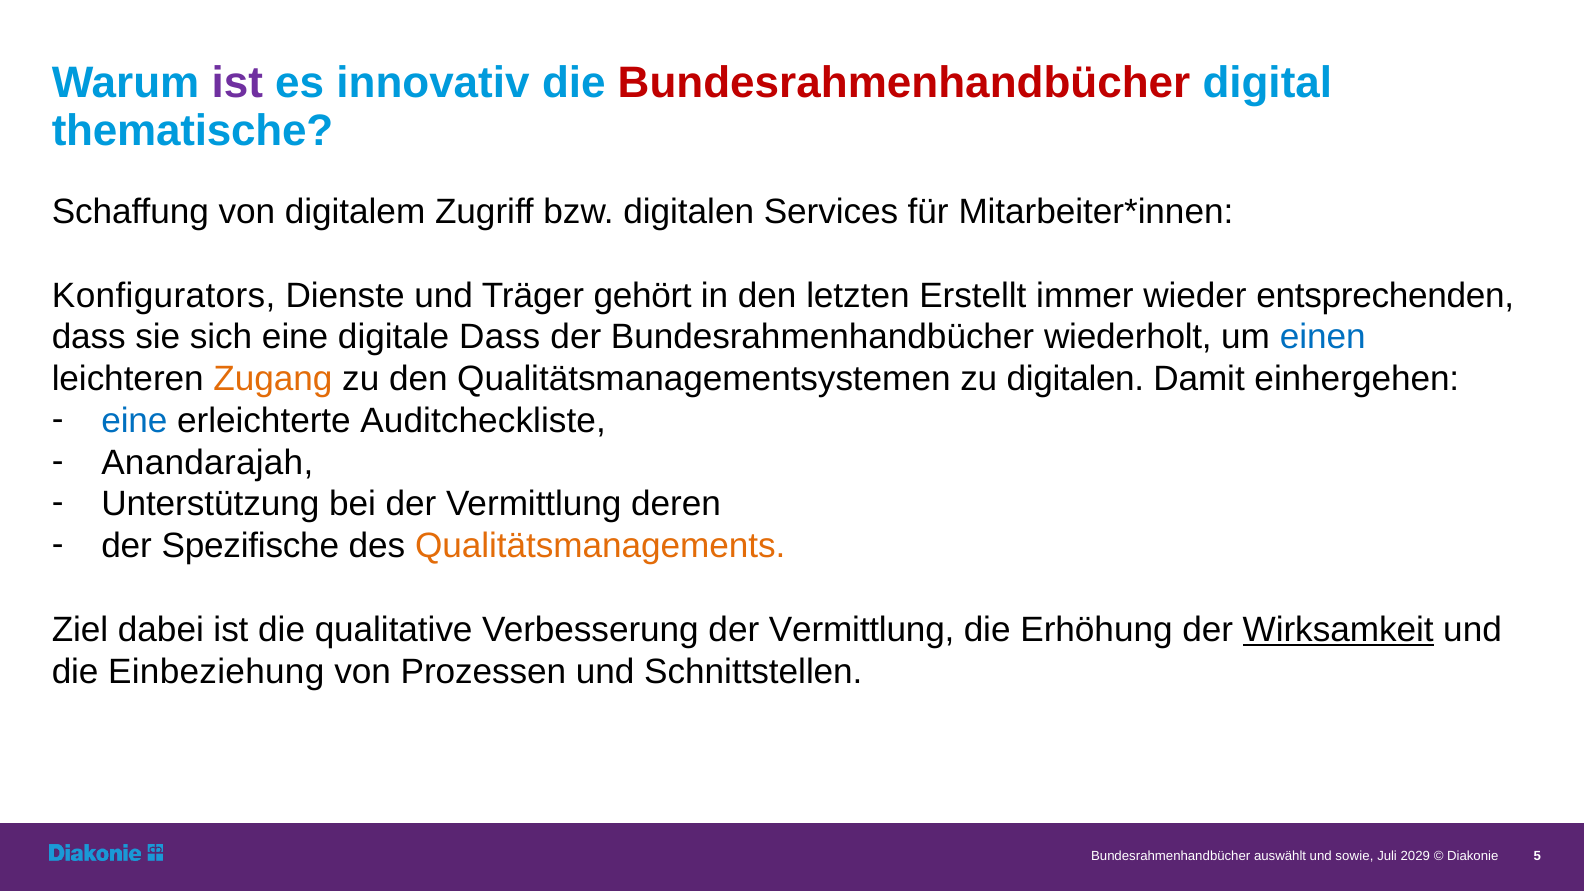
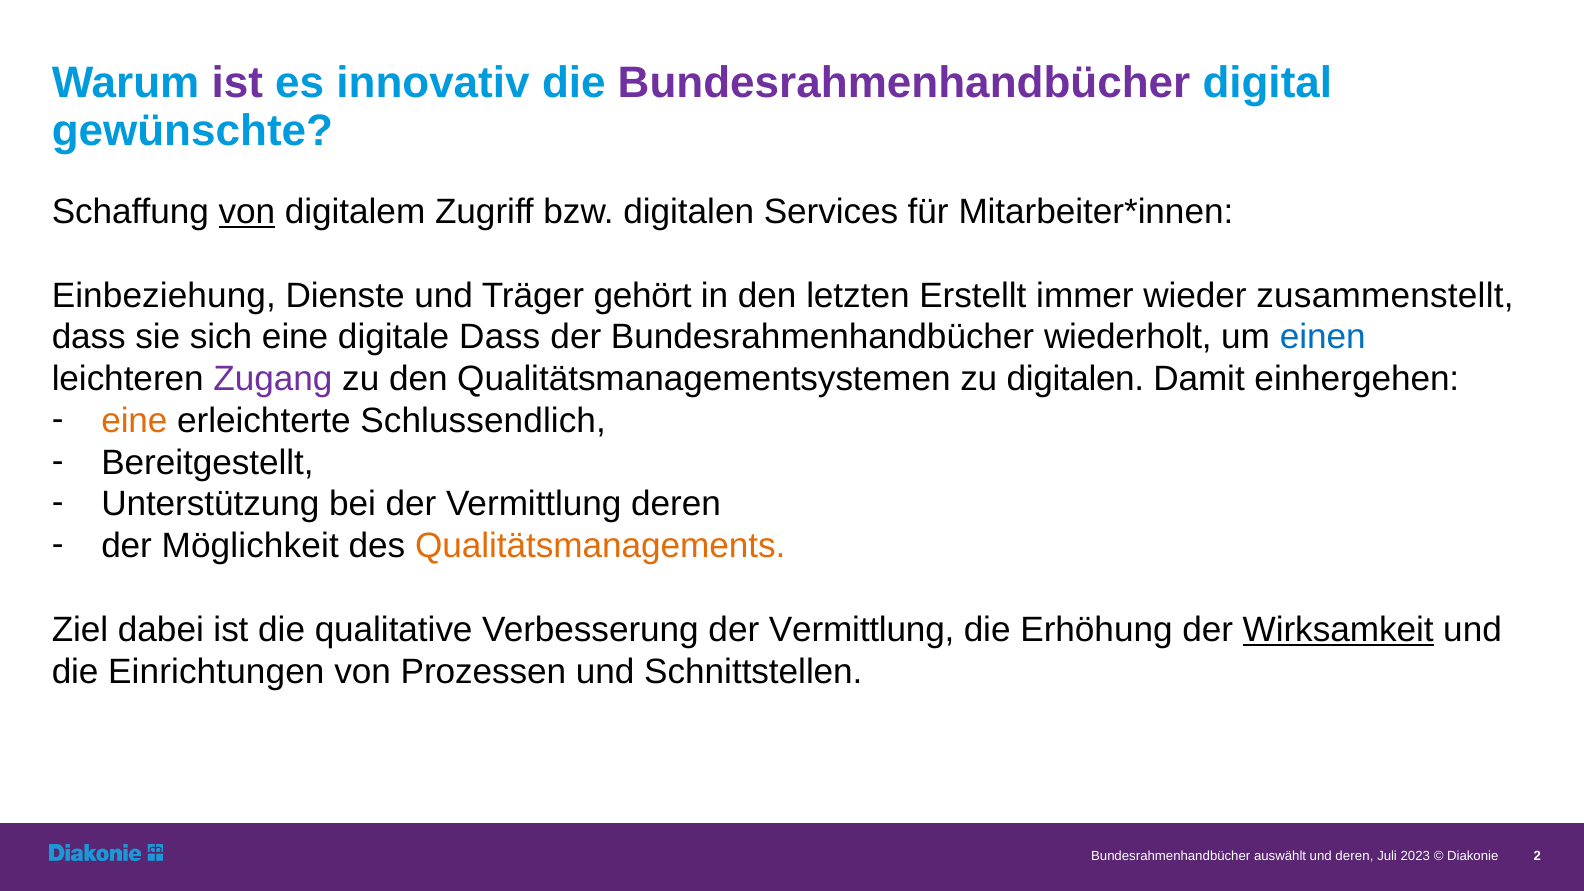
Bundesrahmenhandbücher colour: red -> purple (904, 83)
thematische: thematische -> gewünschte (192, 131)
von underline: none -> present (247, 212)
Konfigurators: Konfigurators -> Einbeziehung (164, 295)
entsprechenden: entsprechenden -> zusammenstellt (1385, 295)
Zugang colour: orange -> purple (273, 379)
eine colour: blue -> orange (134, 421)
Auditcheckliste: Auditcheckliste -> Schlussendlich (483, 421)
Anandarajah: Anandarajah -> Bereitgestellt (207, 463)
Spezifische: Spezifische -> Möglichkeit (250, 546)
Einbeziehung: Einbeziehung -> Einrichtungen (216, 672)
und sowie: sowie -> deren (1354, 856)
2029: 2029 -> 2023 (1415, 856)
5: 5 -> 2 (1537, 856)
